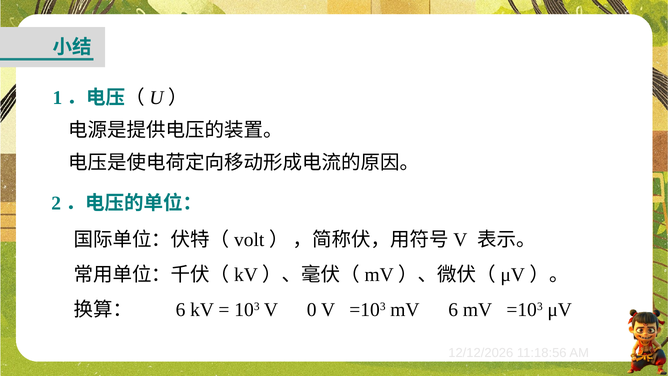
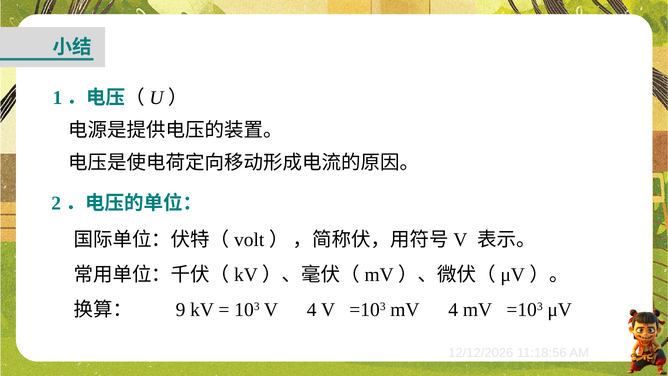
6: 6 -> 9 (180, 310)
V 0: 0 -> 4 (312, 310)
mV 6: 6 -> 4 (453, 310)
